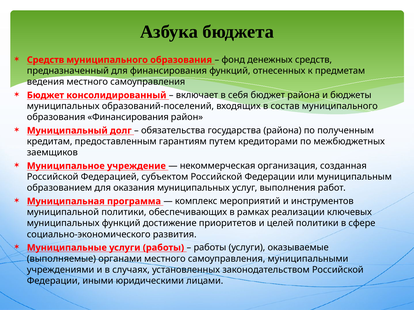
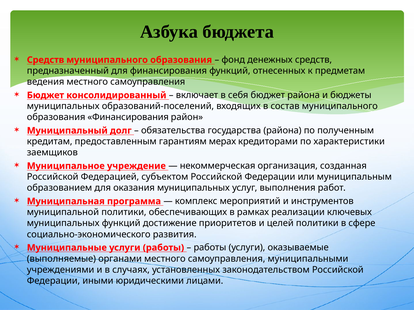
путем: путем -> мерах (222, 142)
межбюджетных: межбюджетных -> характеристики (349, 142)
